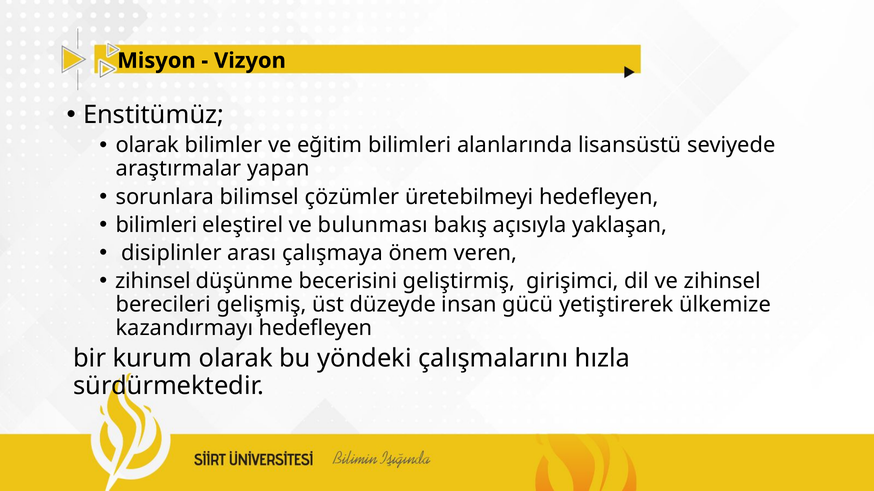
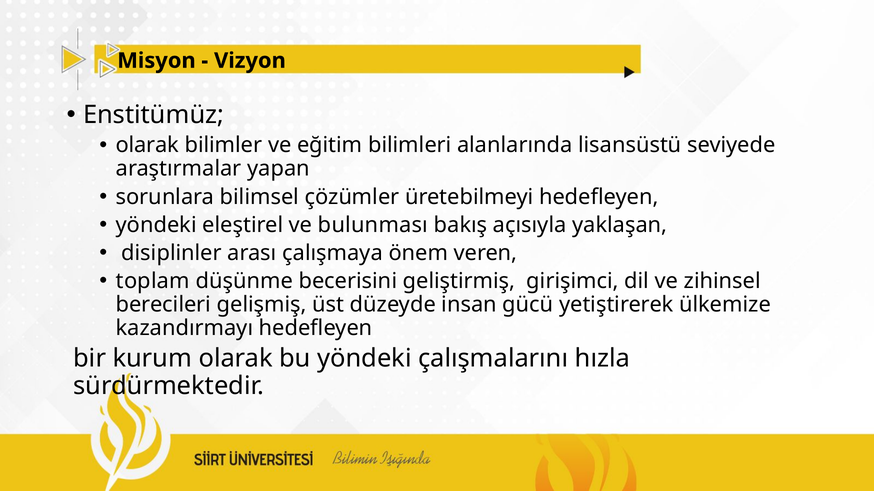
bilimleri: bilimleri -> yöndeki (156, 225)
zihinsel: zihinsel -> toplam (153, 281)
